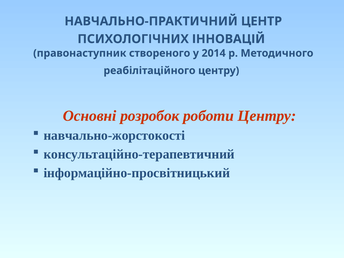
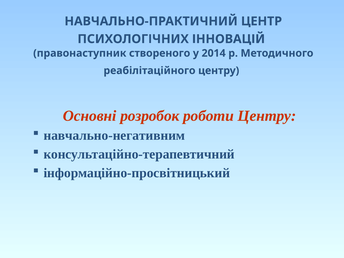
навчально-жорстокості: навчально-жорстокості -> навчально-негативним (114, 136)
